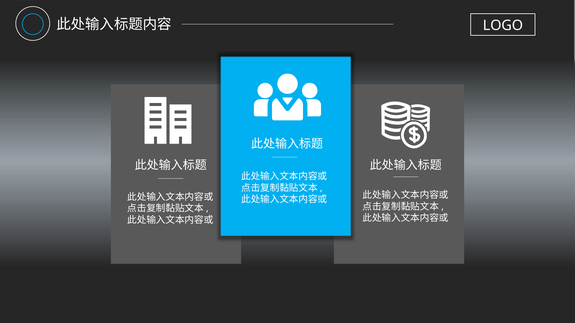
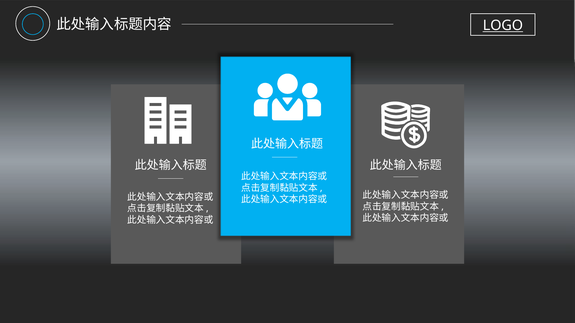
LOGO underline: none -> present (503, 26)
